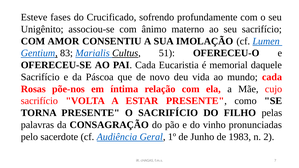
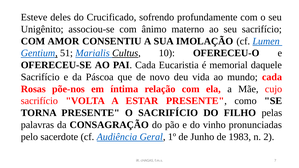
fases: fases -> deles (61, 17)
83: 83 -> 51 (66, 53)
51: 51 -> 10 (167, 53)
